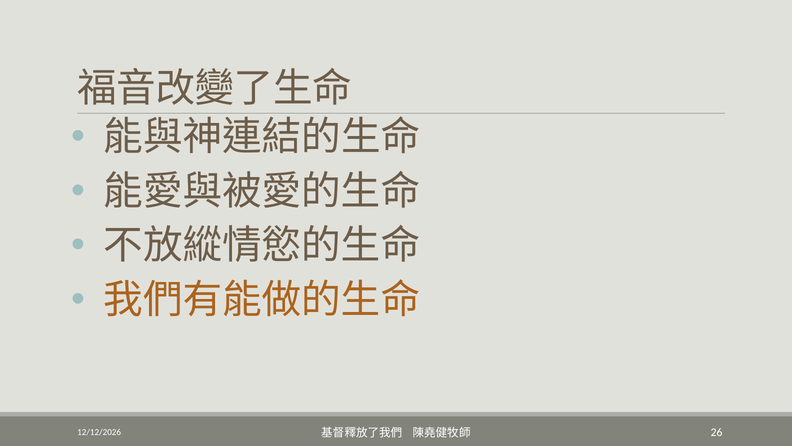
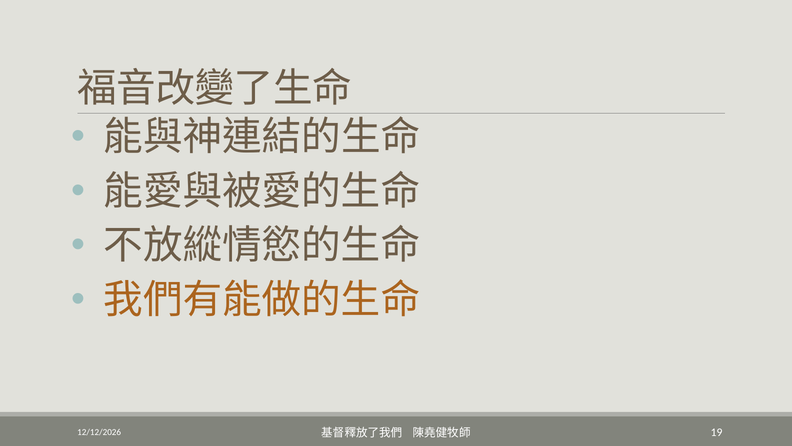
26: 26 -> 19 (717, 432)
